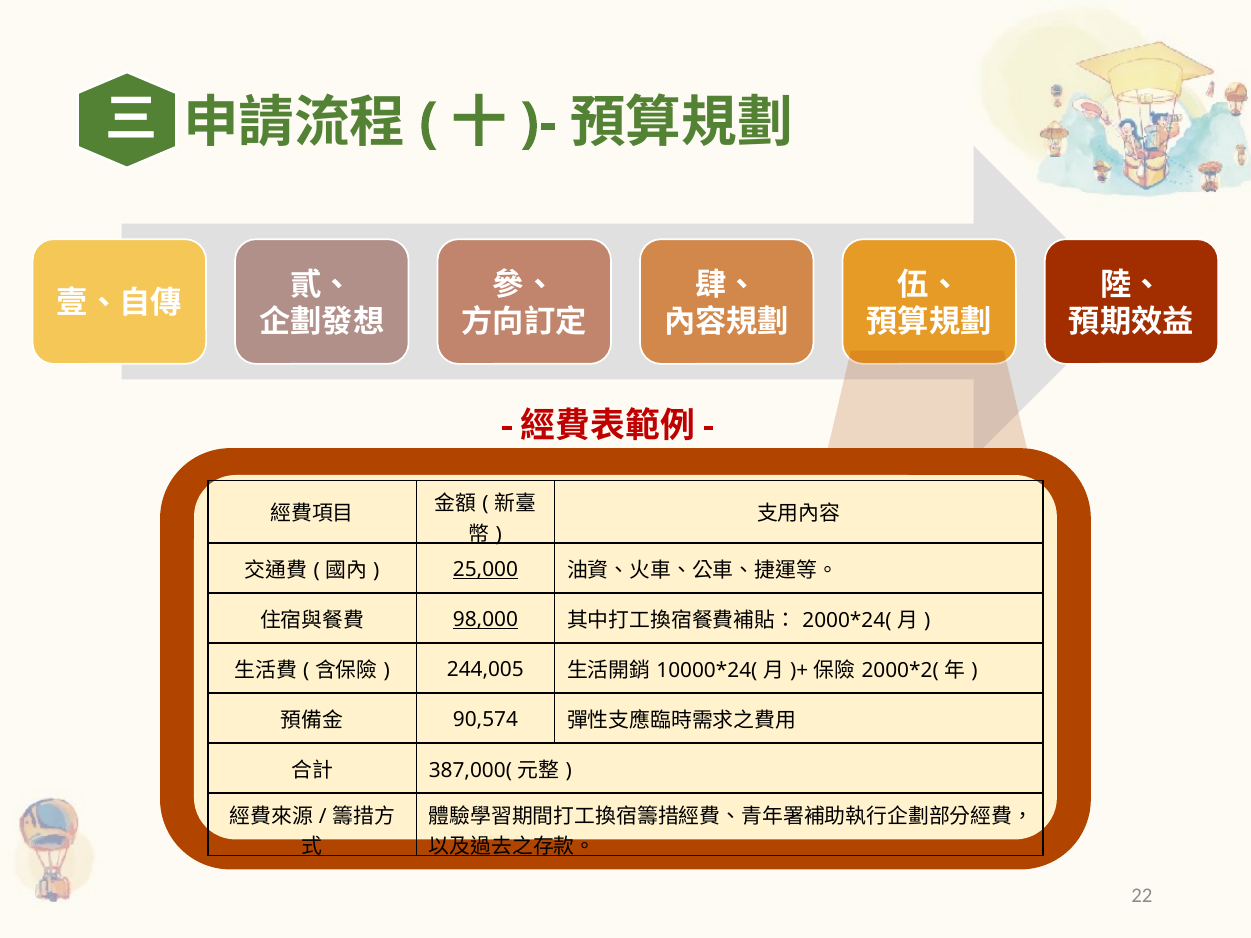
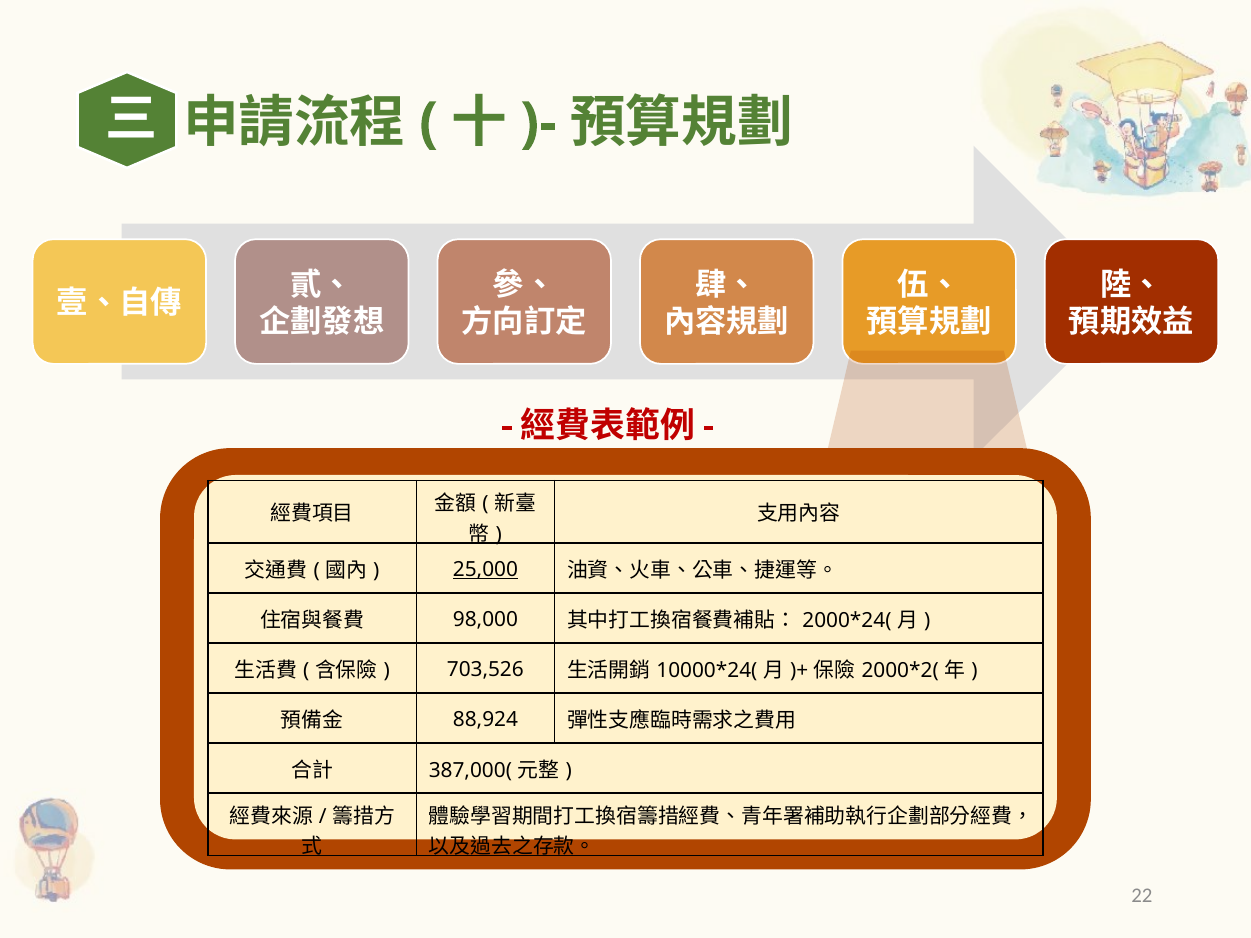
98,000 underline: present -> none (485, 619)
244,005: 244,005 -> 703,526 (485, 669)
90,574: 90,574 -> 88,924 (485, 719)
